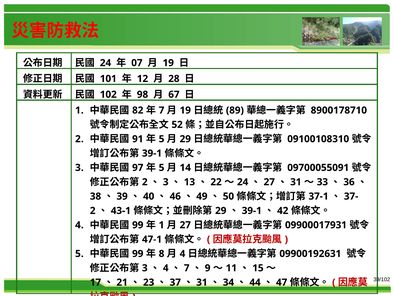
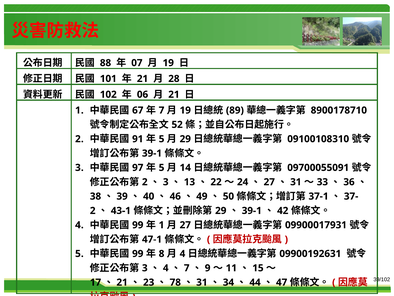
24: 24 -> 88 (106, 63)
12: 12 -> 21 (143, 79)
98: 98 -> 06 (143, 94)
67: 67 -> 21 (174, 94)
82: 82 -> 67 (138, 110)
37: 37 -> 78 (175, 282)
